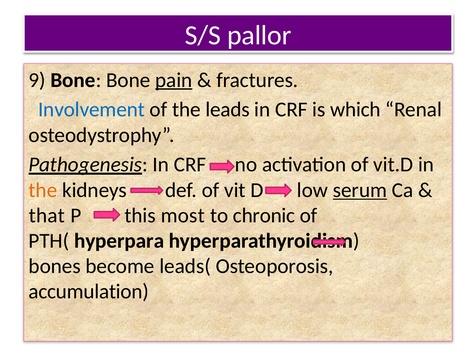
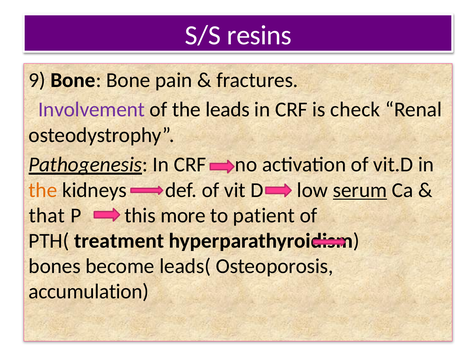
pallor: pallor -> resins (259, 35)
pain underline: present -> none (174, 80)
Involvement colour: blue -> purple (92, 110)
which: which -> check (355, 110)
most: most -> more (183, 215)
chronic: chronic -> patient (264, 215)
hyperpara: hyperpara -> treatment (119, 241)
